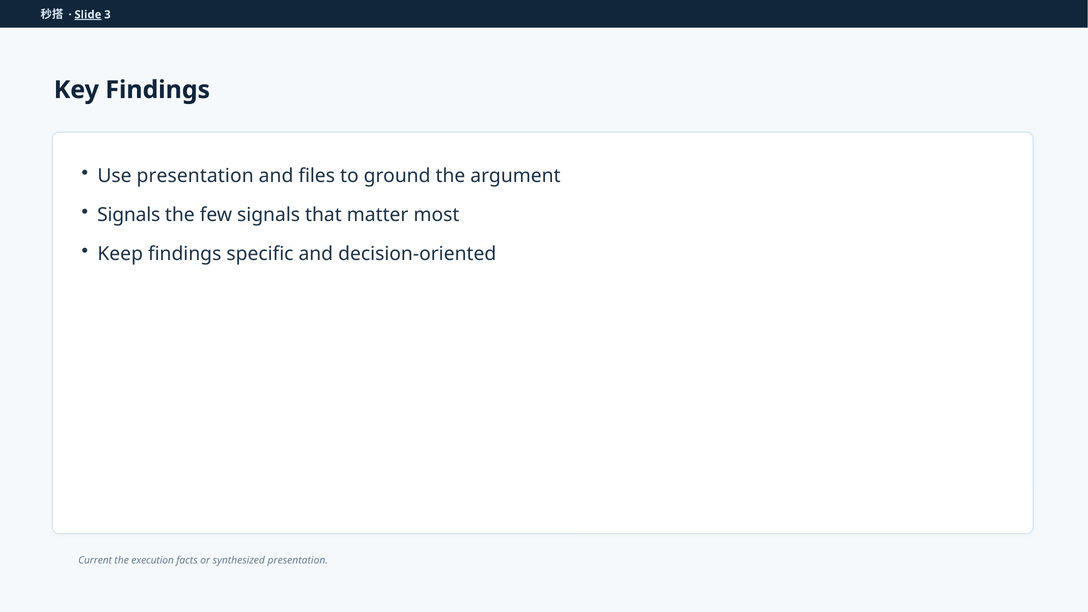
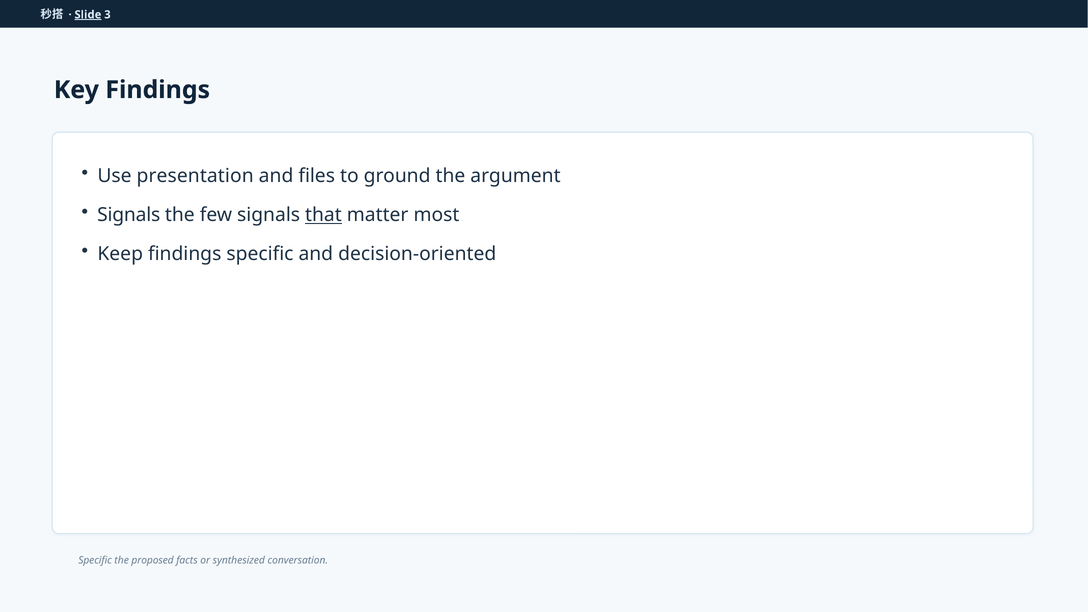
that underline: none -> present (323, 215)
Current: Current -> Specific (95, 560)
execution: execution -> proposed (153, 560)
synthesized presentation: presentation -> conversation (298, 560)
